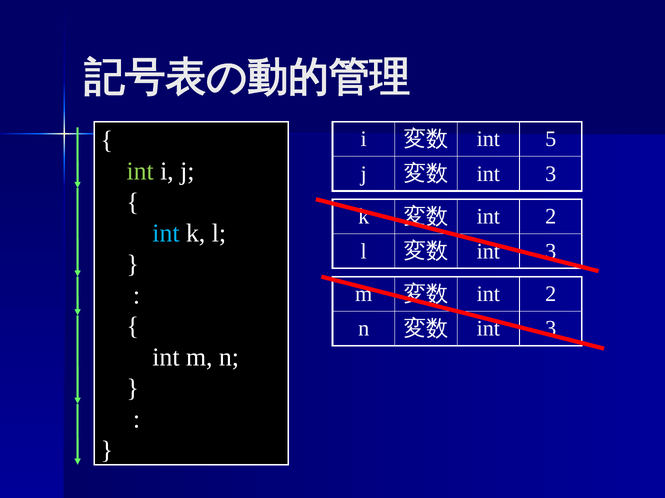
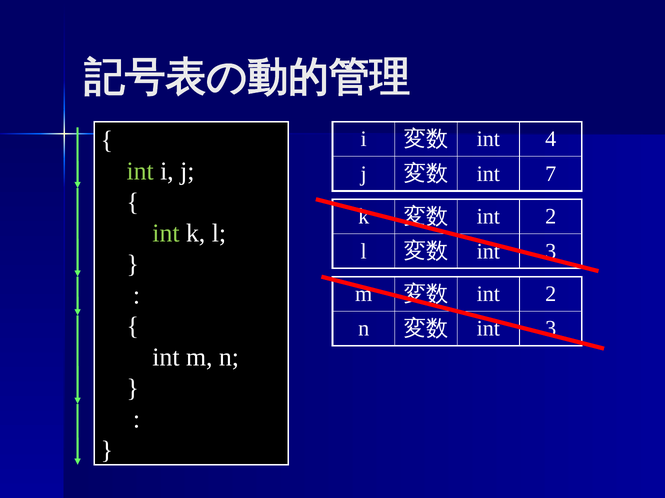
5: 5 -> 4 (551, 139)
3: 3 -> 7 (551, 174)
int colour: light blue -> light green (166, 233)
